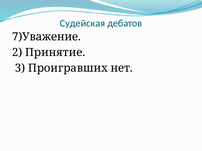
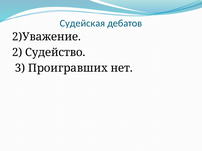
7)Уважение: 7)Уважение -> 2)Уважение (47, 37)
Принятие: Принятие -> Судейство (55, 53)
